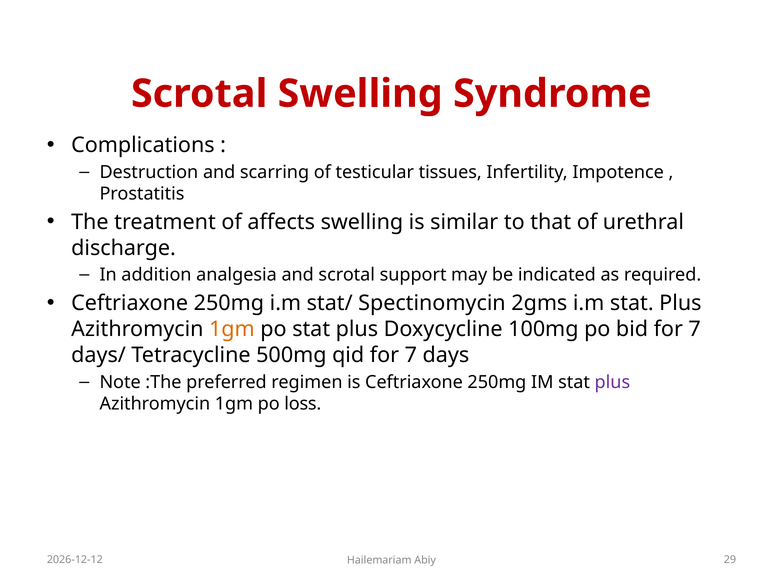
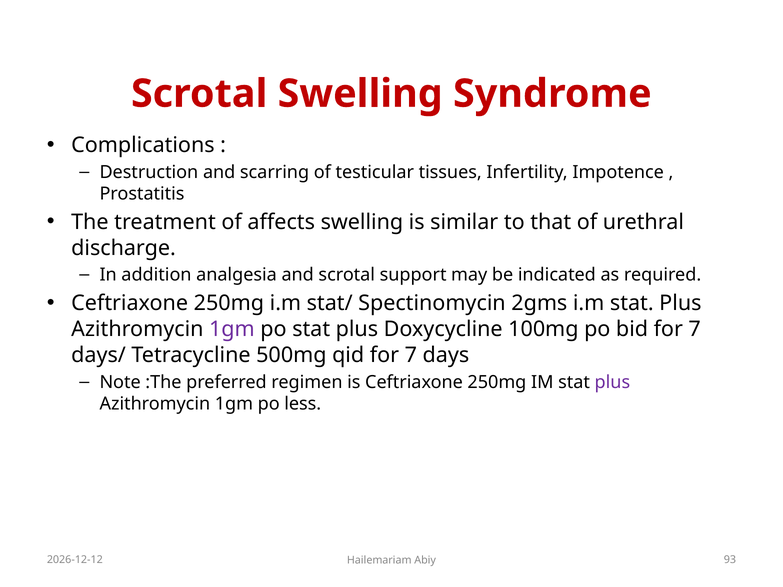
1gm colour: orange -> purple (232, 329)
loss: loss -> less (303, 404)
29: 29 -> 93 (730, 560)
